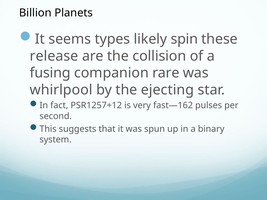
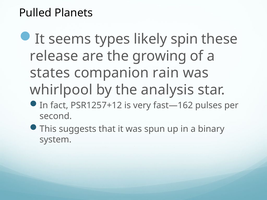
Billion: Billion -> Pulled (35, 13)
collision: collision -> growing (159, 56)
fusing: fusing -> states (50, 73)
rare: rare -> rain (166, 73)
ejecting: ejecting -> analysis (167, 90)
